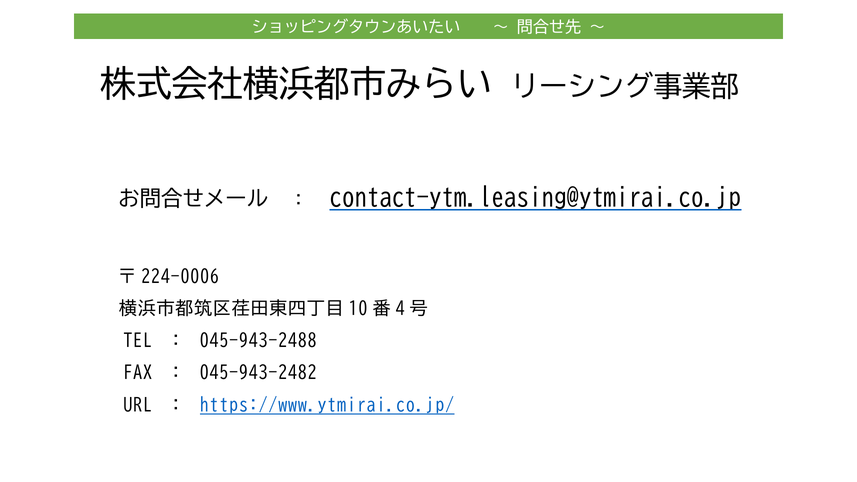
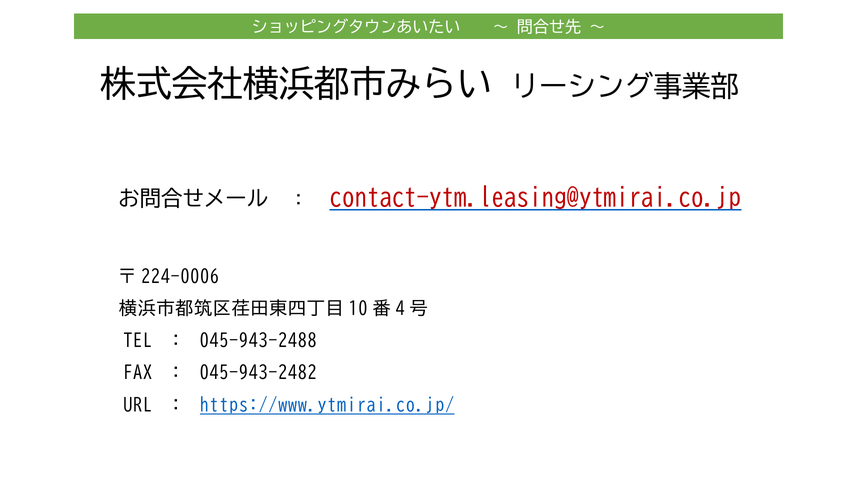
contact-ytm.leasing@ytmirai.co.jp colour: black -> red (535, 198)
